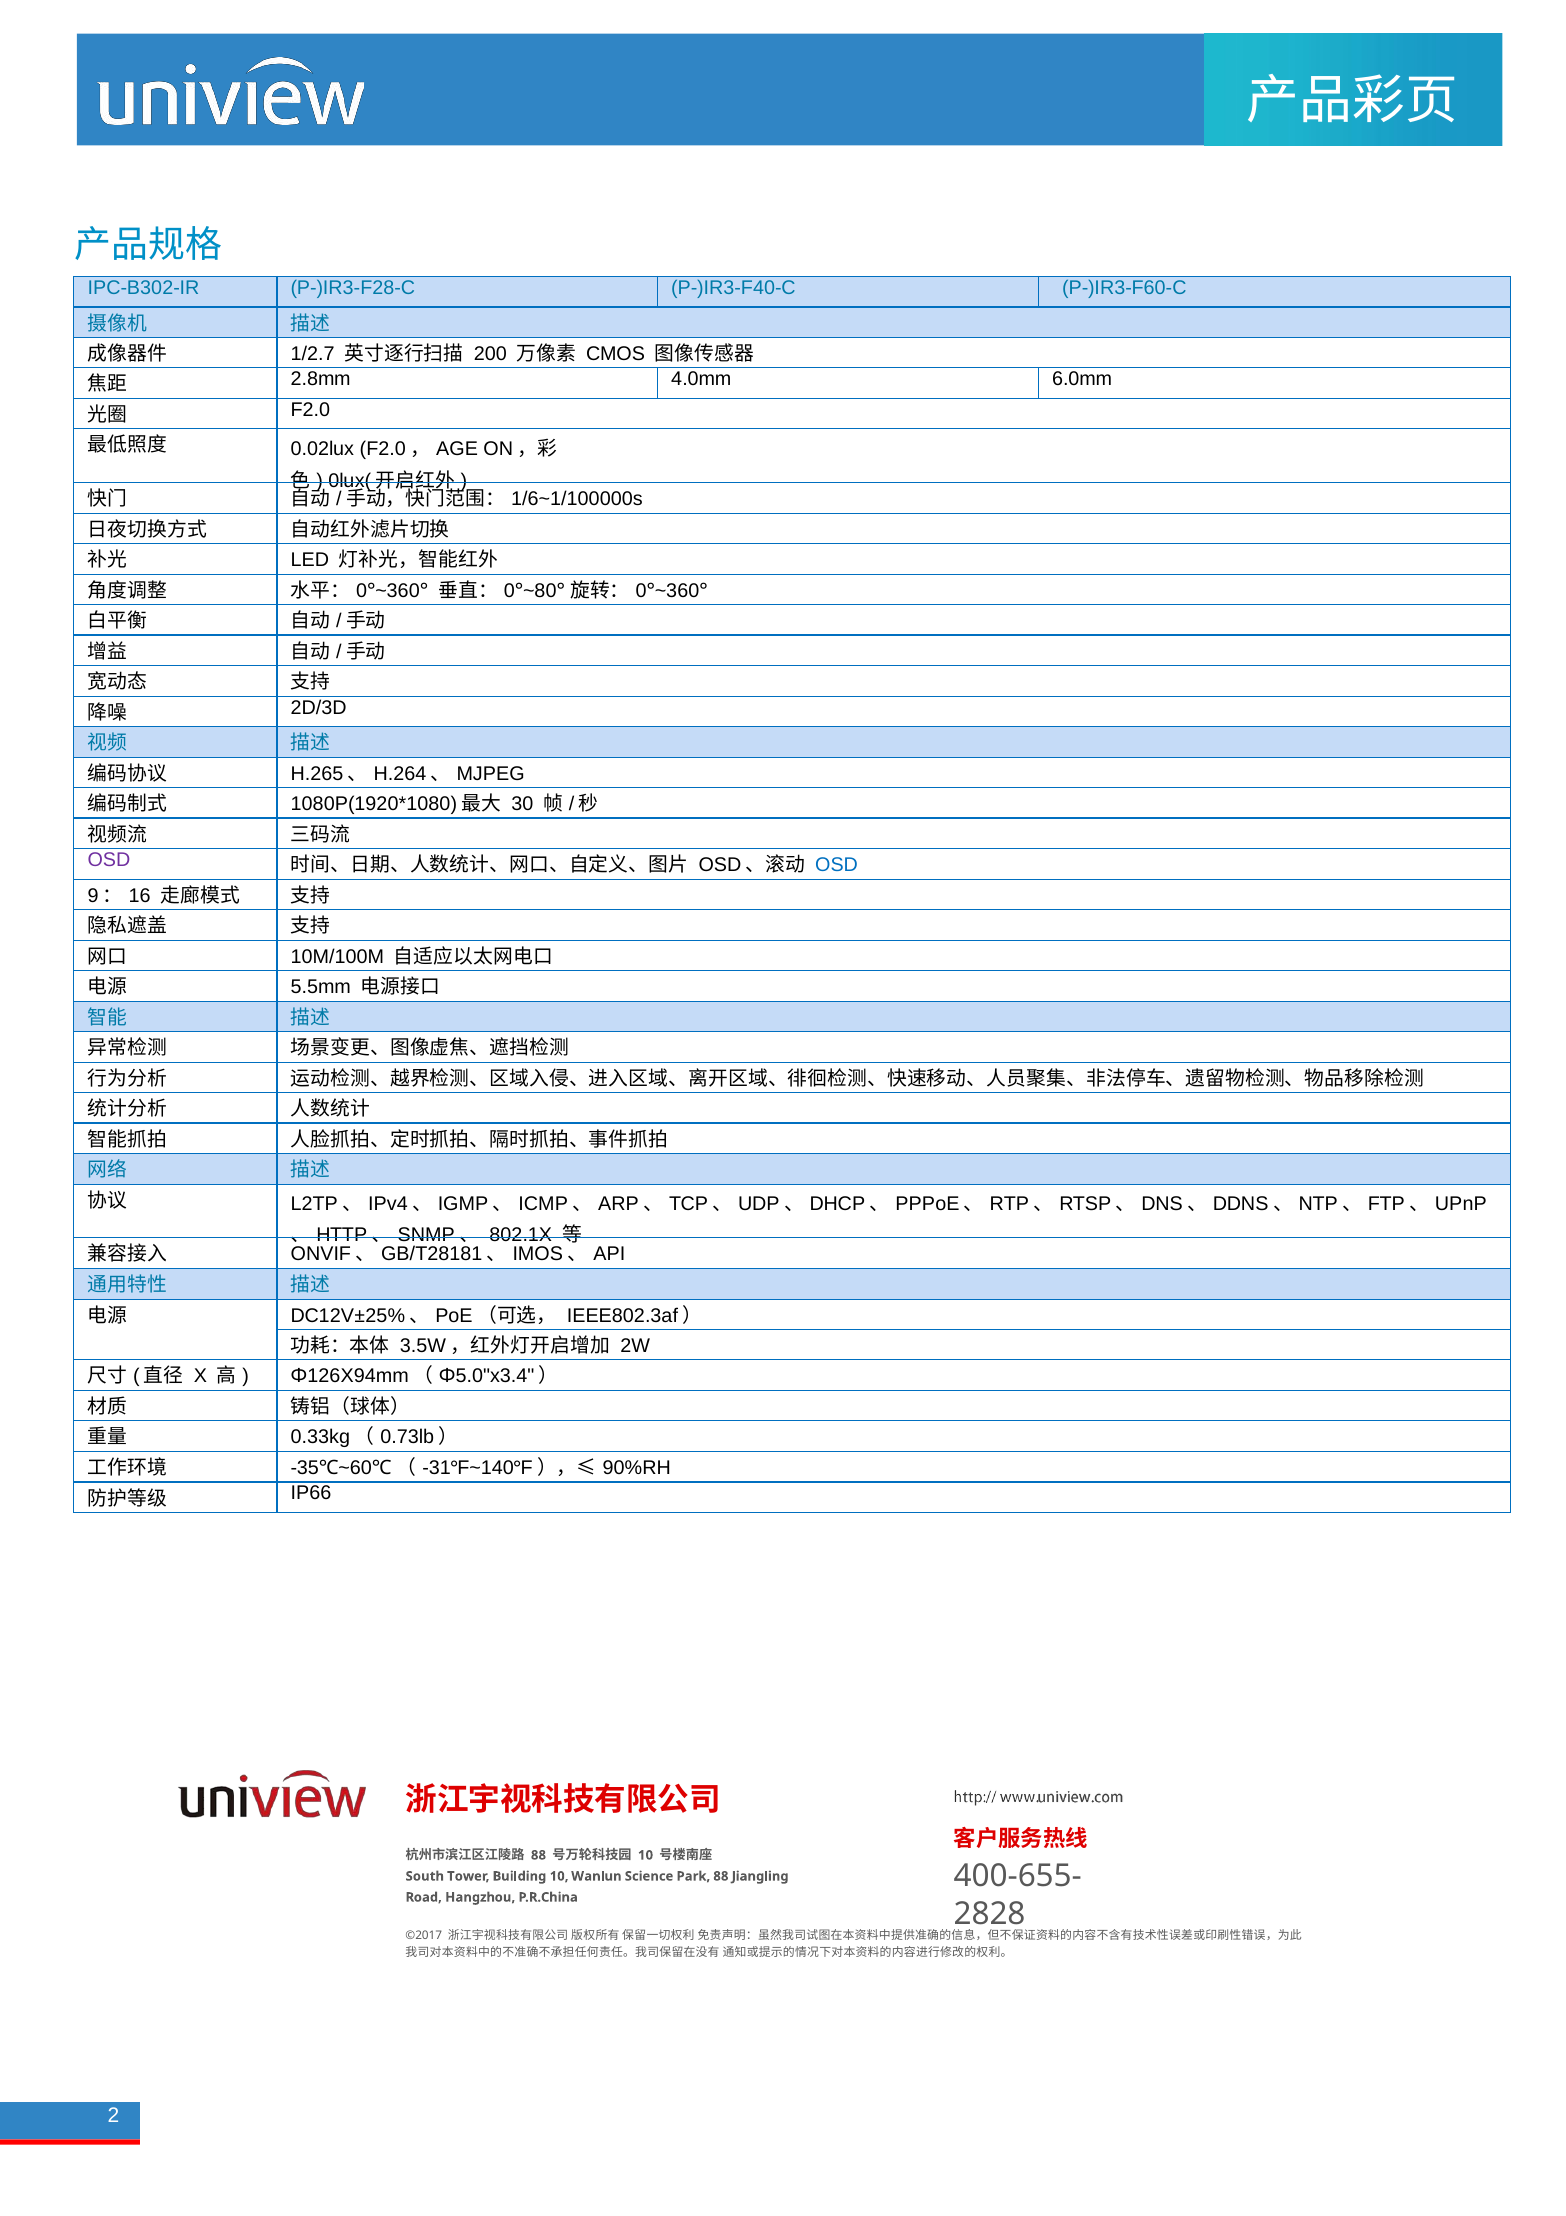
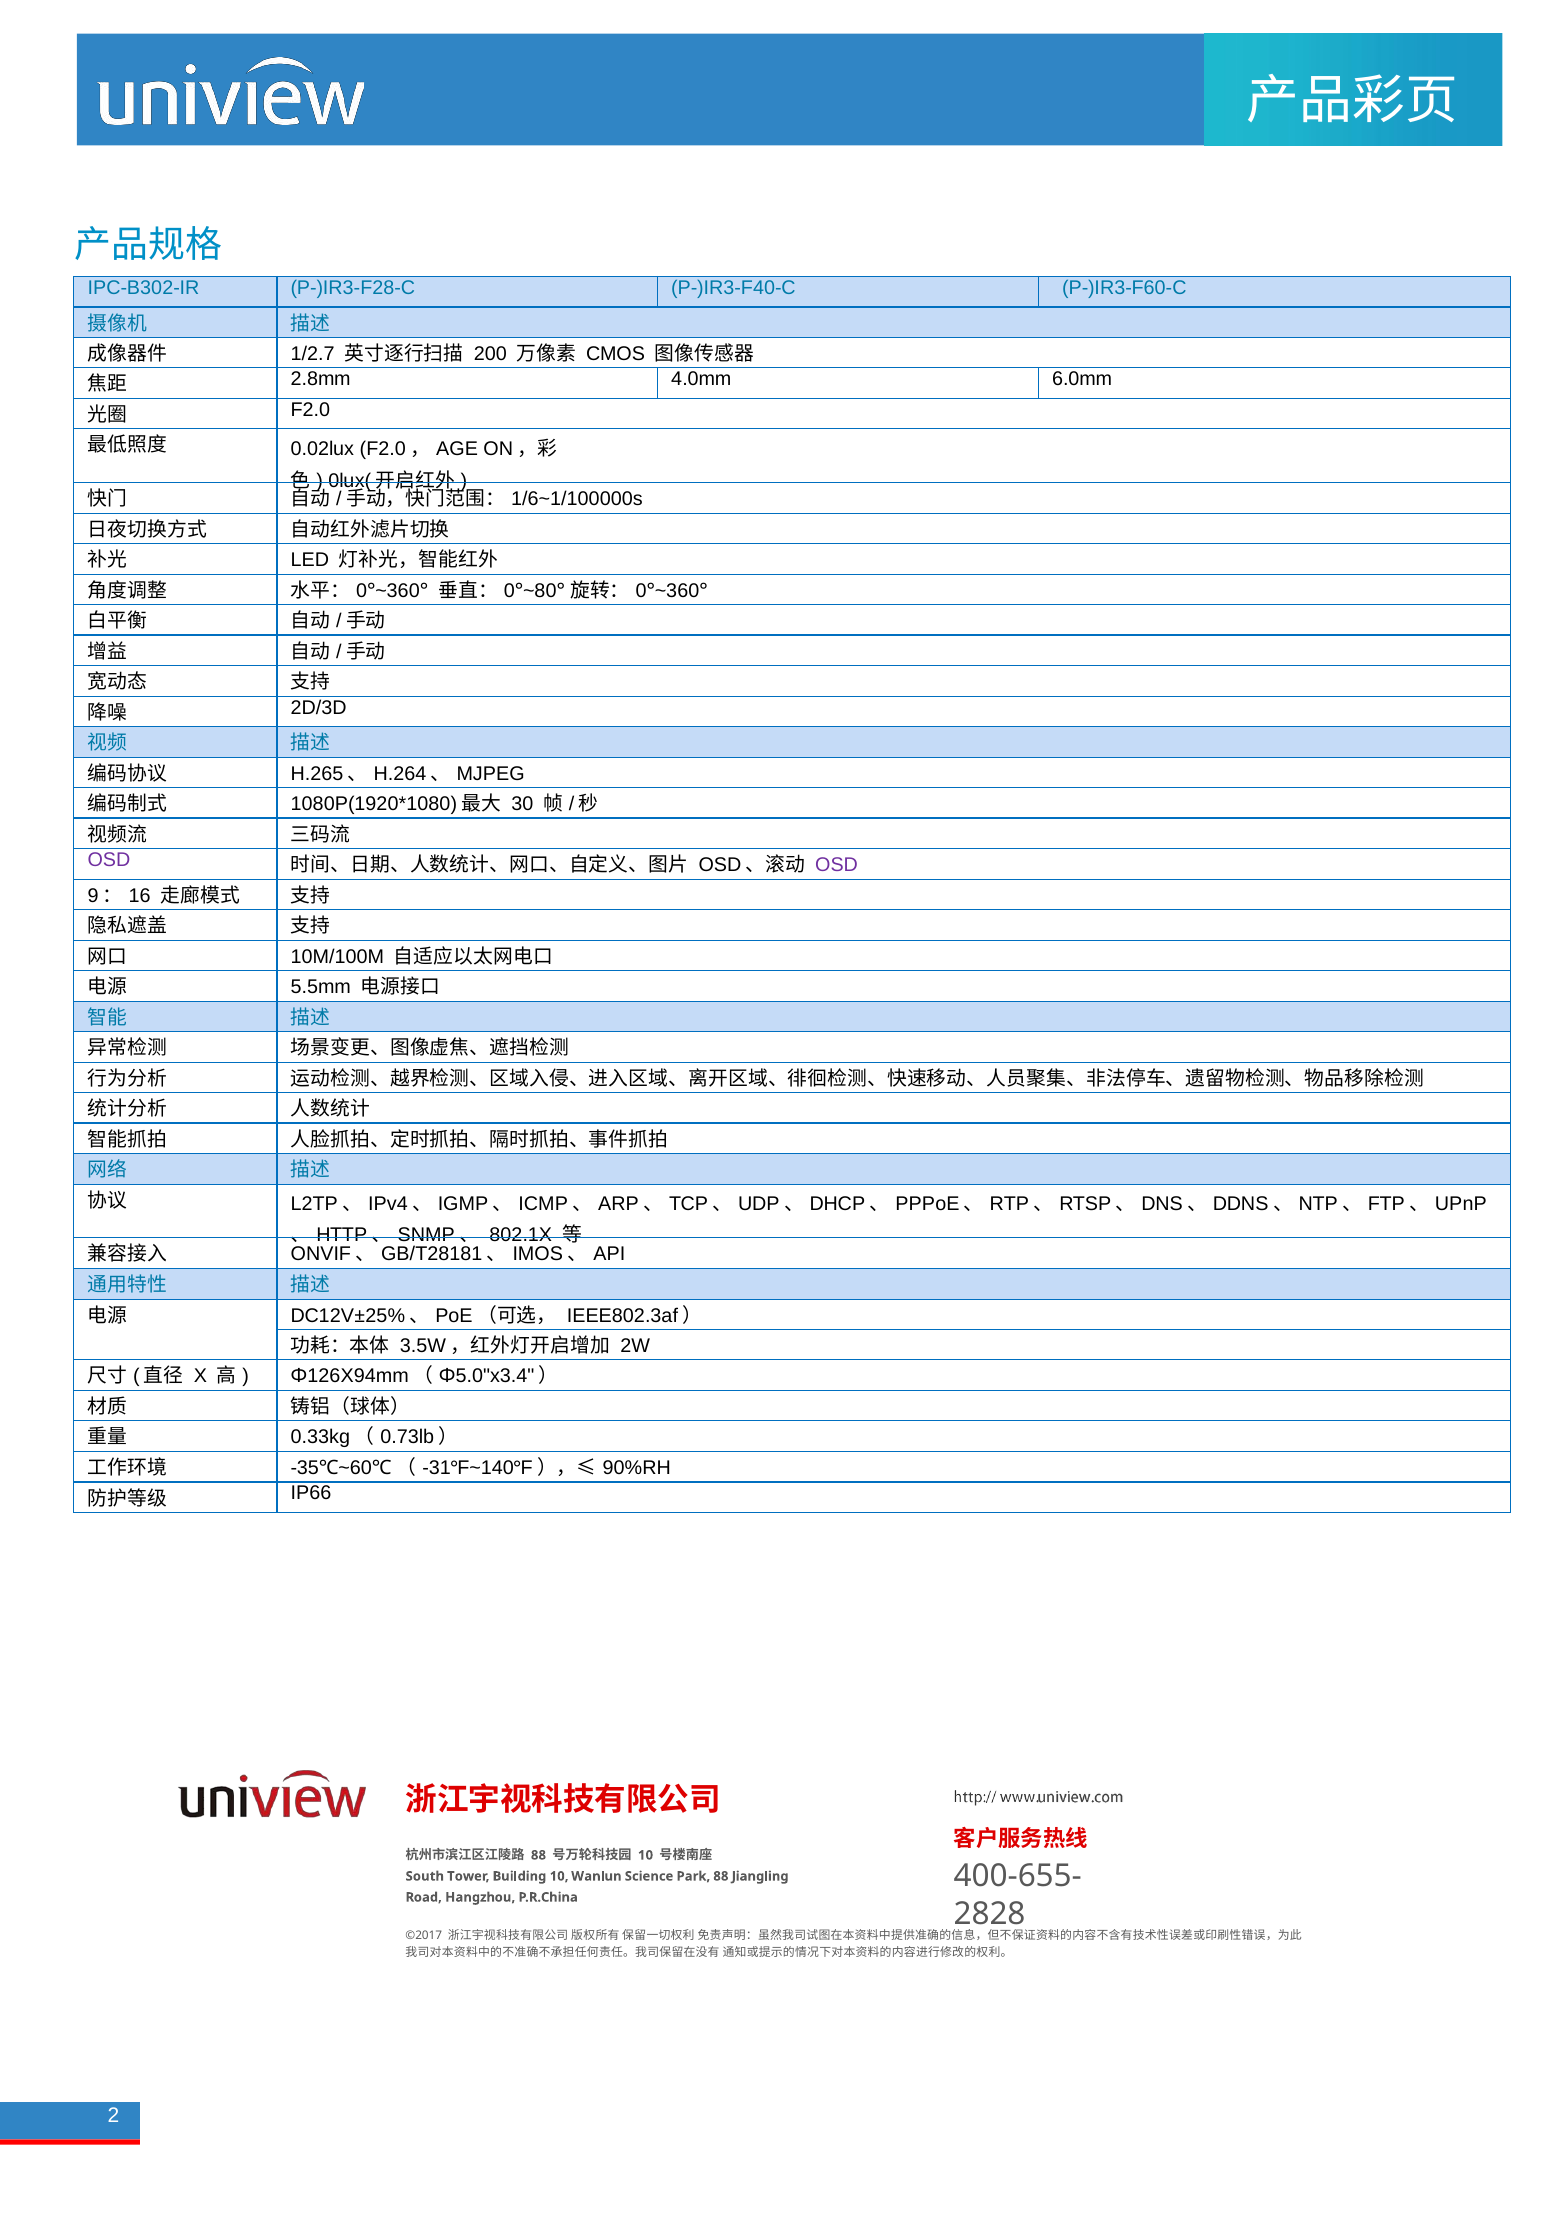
OSD colour: blue -> purple (837, 865)
